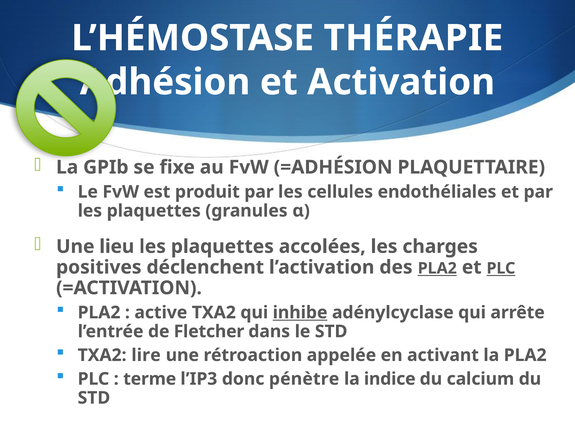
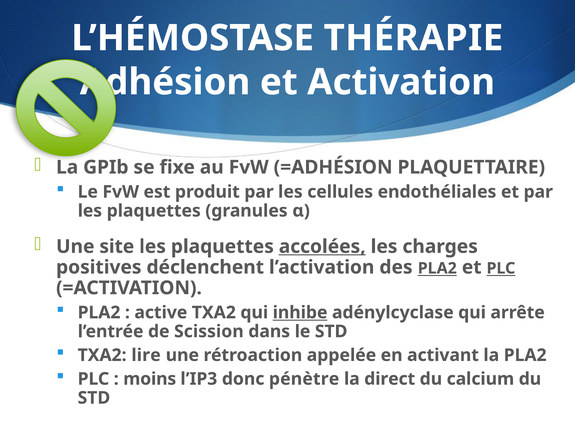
lieu: lieu -> site (117, 247)
accolées underline: none -> present (322, 247)
Fletcher: Fletcher -> Scission (209, 332)
terme: terme -> moins (150, 379)
indice: indice -> direct (390, 379)
